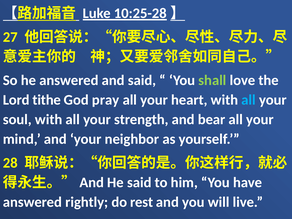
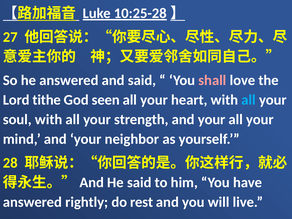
shall colour: light green -> pink (212, 80)
pray: pray -> seen (106, 100)
strength and bear: bear -> your (212, 120)
